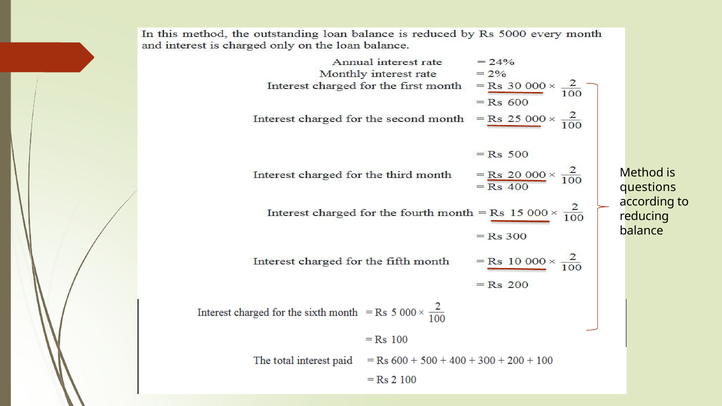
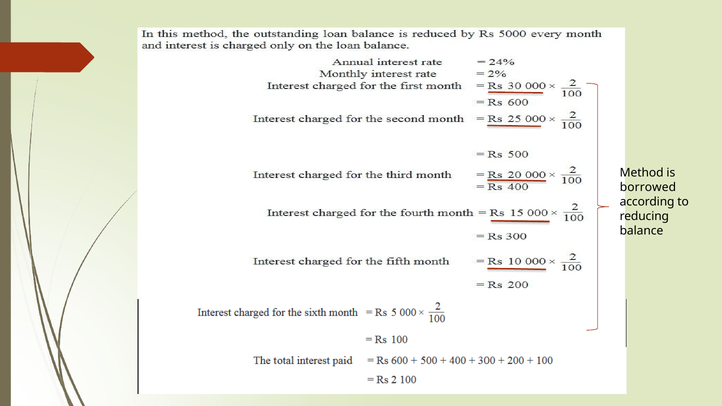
questions: questions -> borrowed (648, 187)
